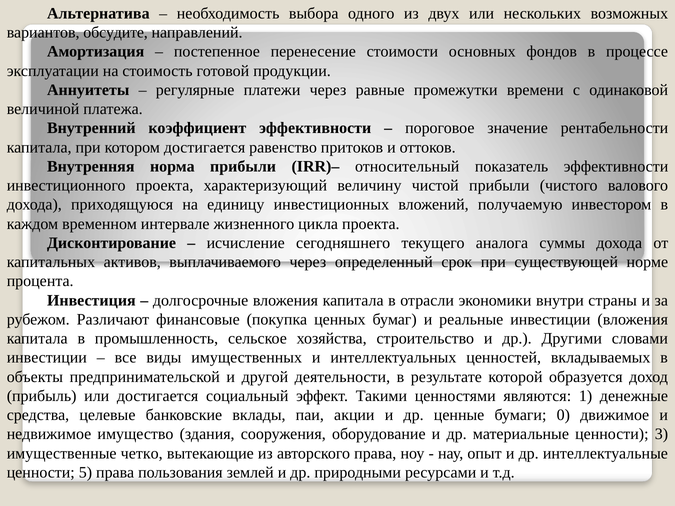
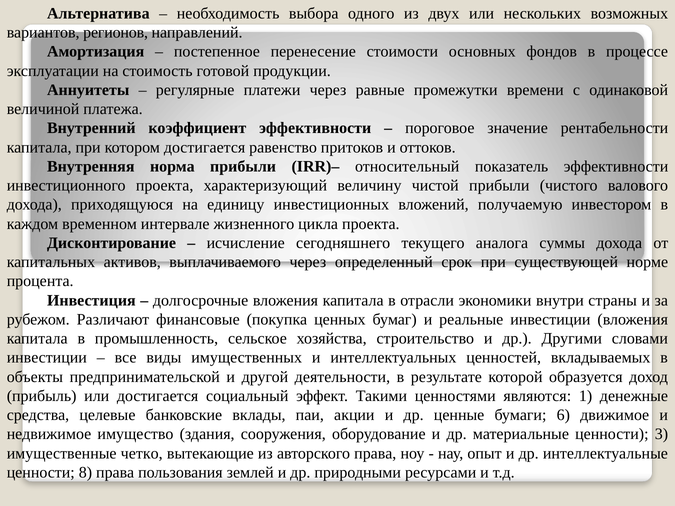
обсудите: обсудите -> регионов (116, 33)
0: 0 -> 6 (563, 415)
5: 5 -> 8 (85, 473)
